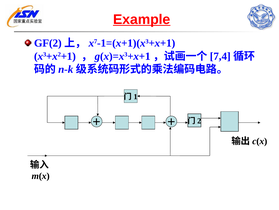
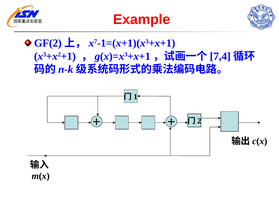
Example underline: present -> none (142, 19)
